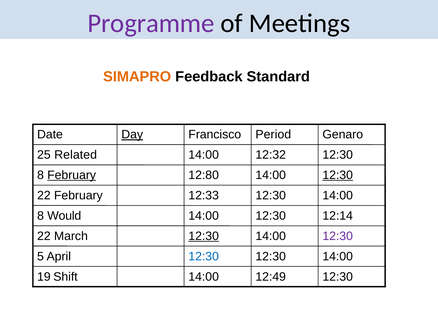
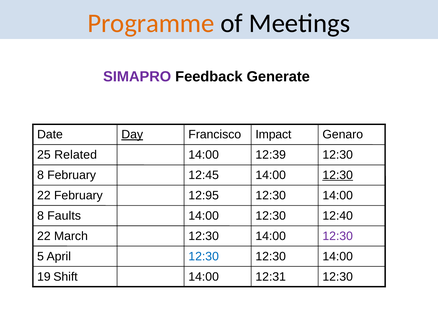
Programme colour: purple -> orange (151, 23)
SIMAPRO colour: orange -> purple (137, 77)
Standard: Standard -> Generate (278, 77)
Period: Period -> Impact (273, 134)
12:32: 12:32 -> 12:39 (271, 155)
February underline: present -> none (72, 175)
12:80: 12:80 -> 12:45 (204, 175)
12:33: 12:33 -> 12:95 (204, 195)
Would: Would -> Faults (64, 215)
12:14: 12:14 -> 12:40 (338, 215)
12:30 underline: present -> none (204, 236)
12:49: 12:49 -> 12:31 (271, 276)
